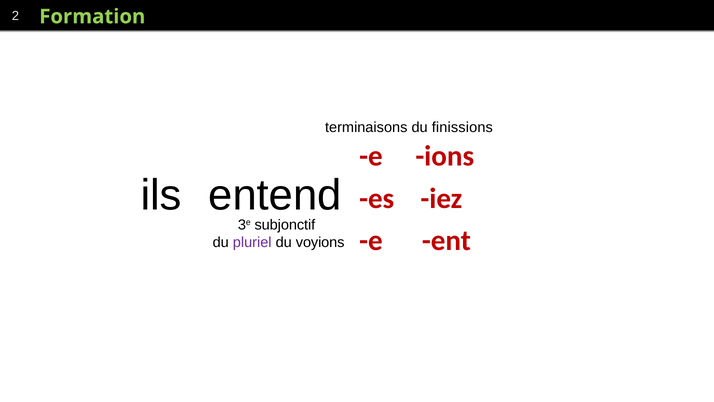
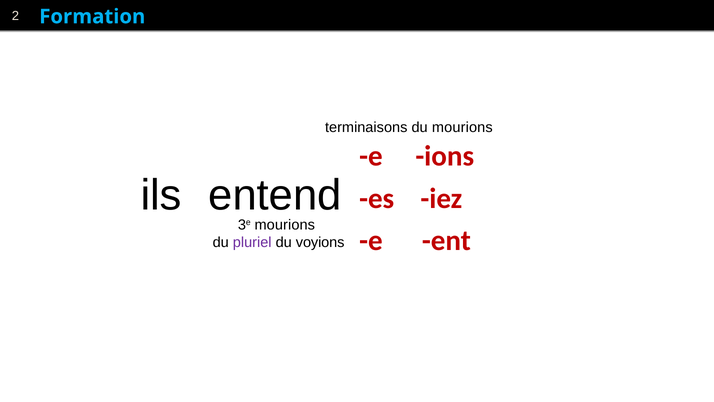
Formation colour: light green -> light blue (92, 17)
du finissions: finissions -> mourions (462, 127)
3e subjonctif: subjonctif -> mourions (285, 225)
